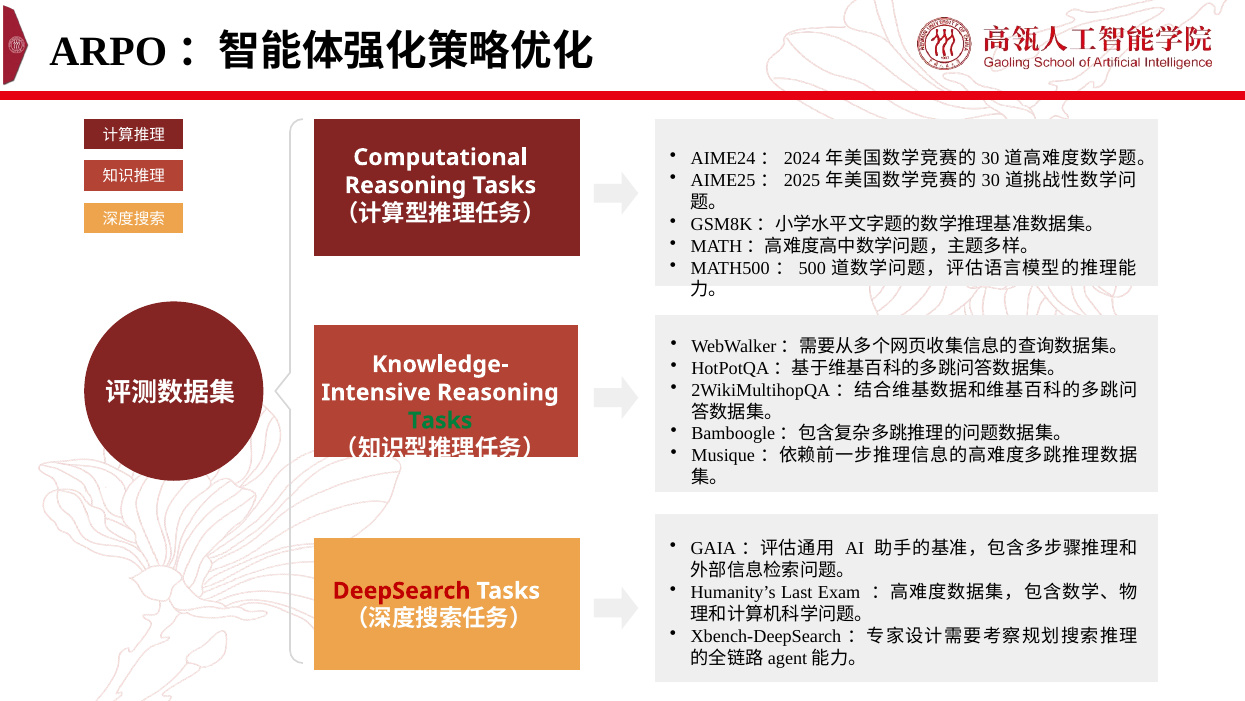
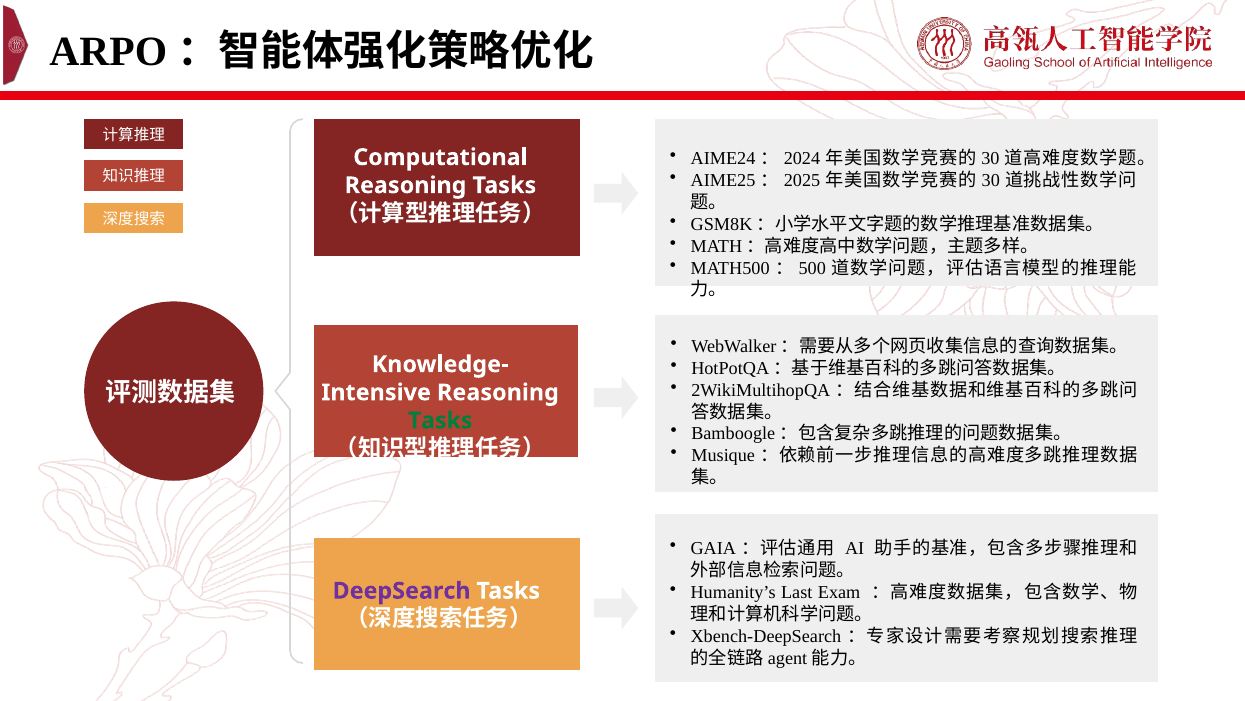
DeepSearch colour: red -> purple (402, 590)
